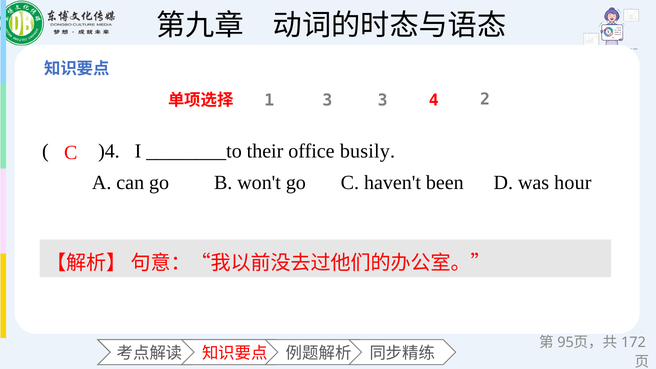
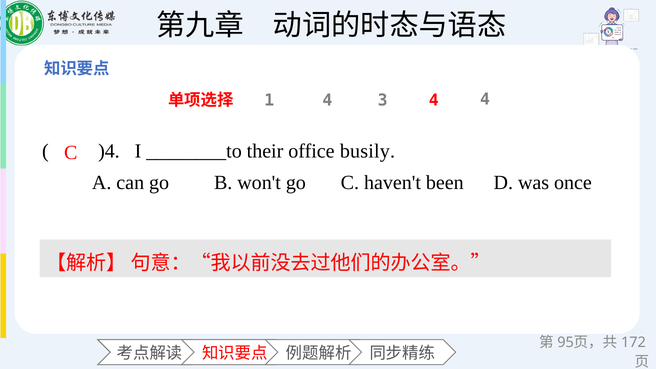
1 3: 3 -> 4 (327, 100)
4 2: 2 -> 4 (485, 100)
hour: hour -> once (573, 183)
